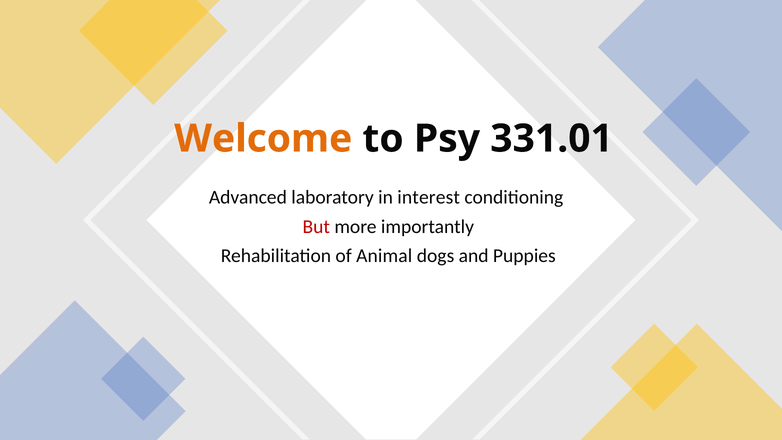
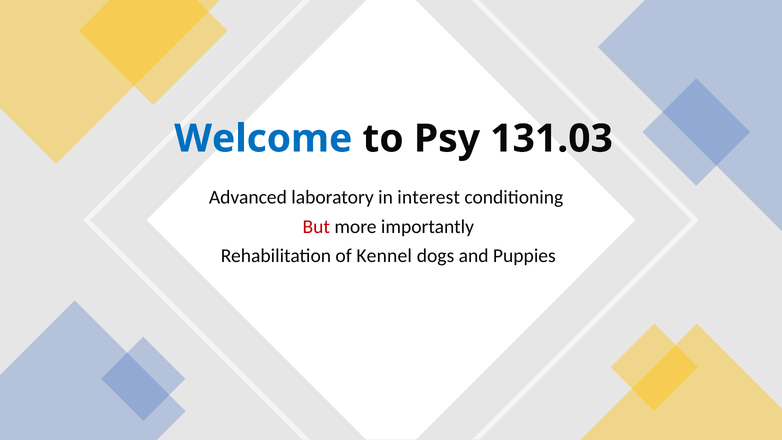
Welcome colour: orange -> blue (263, 139)
331.01: 331.01 -> 131.03 (552, 139)
Animal: Animal -> Kennel (384, 256)
